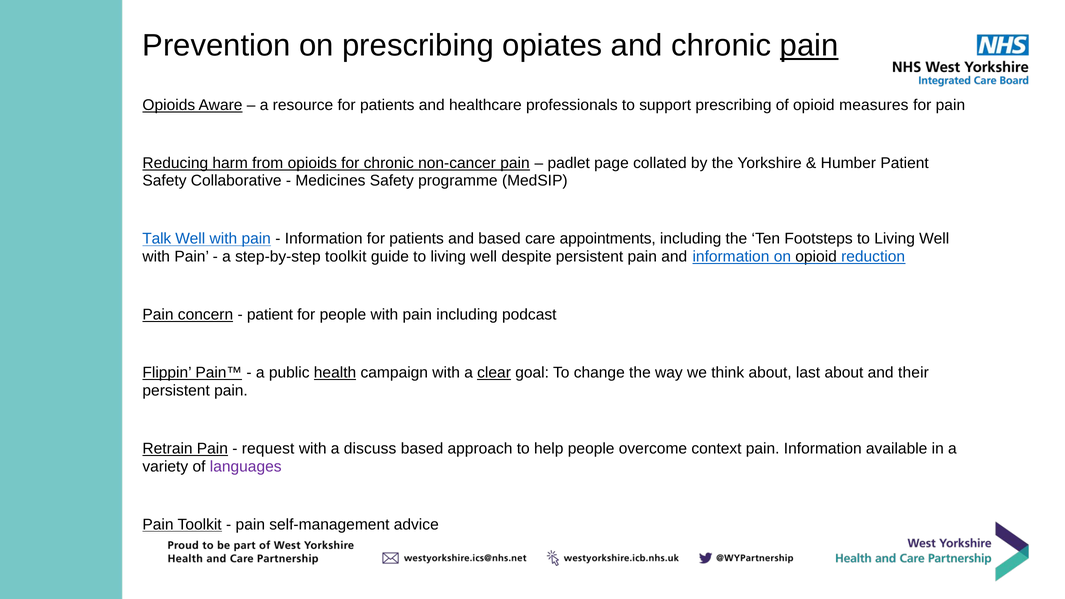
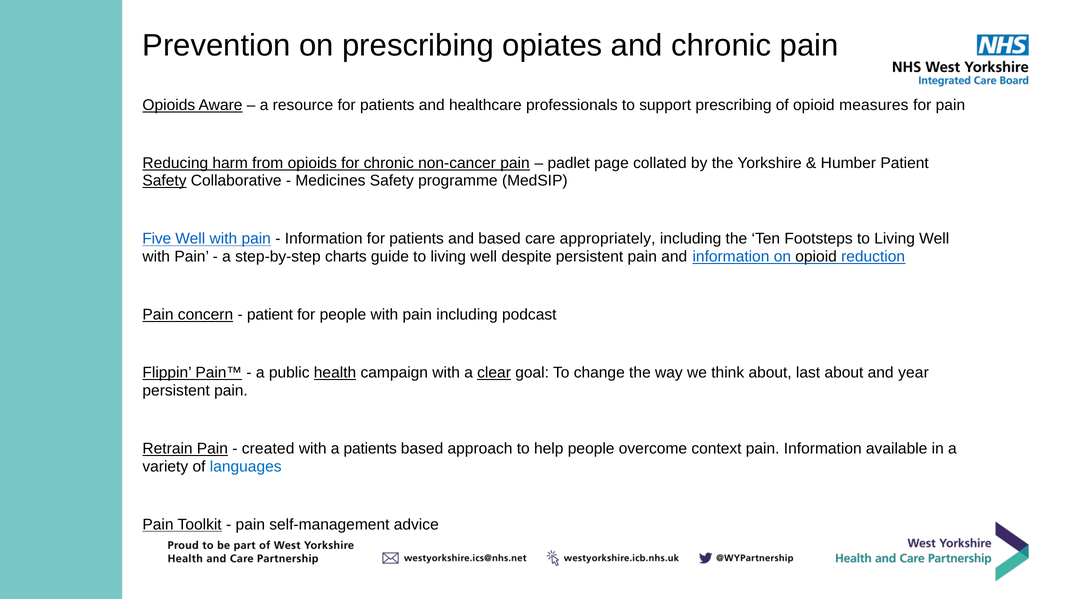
pain underline: present -> none (809, 46)
Safety underline: none -> present (165, 181)
Talk: Talk -> Five (157, 239)
appointments: appointments -> appropriately (608, 239)
step-by-step toolkit: toolkit -> charts (346, 257)
their: their -> year (913, 373)
request: request -> created (268, 449)
a discuss: discuss -> patients (370, 449)
languages colour: purple -> blue (246, 466)
